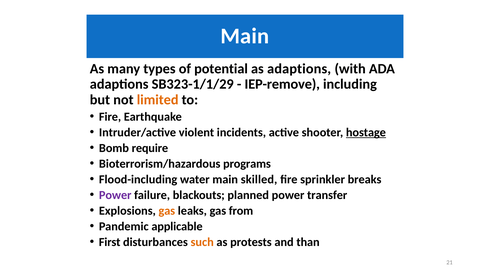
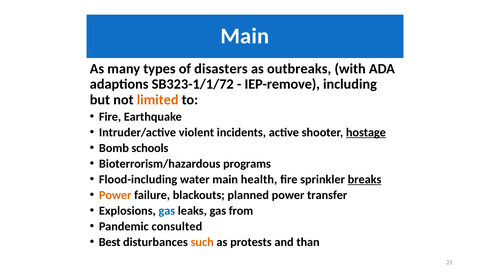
potential: potential -> disasters (221, 69)
as adaptions: adaptions -> outbreaks (299, 69)
SB323-1/1/29: SB323-1/1/29 -> SB323-1/1/72 (193, 84)
require: require -> schools (150, 148)
skilled: skilled -> health (259, 180)
breaks underline: none -> present (365, 180)
Power colour: purple -> orange (115, 196)
gas colour: orange -> blue (167, 211)
applicable: applicable -> consulted (177, 227)
First: First -> Best (110, 243)
